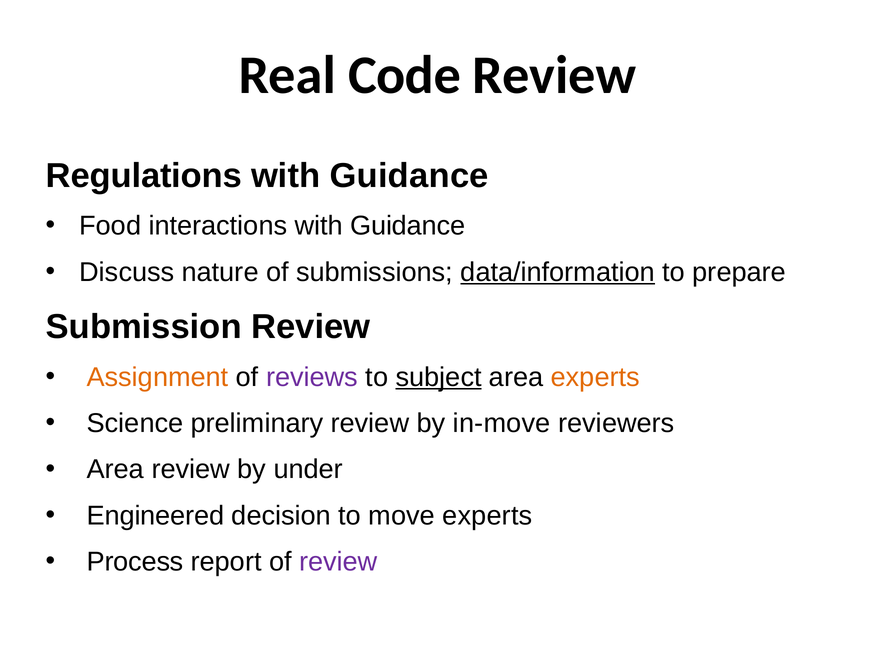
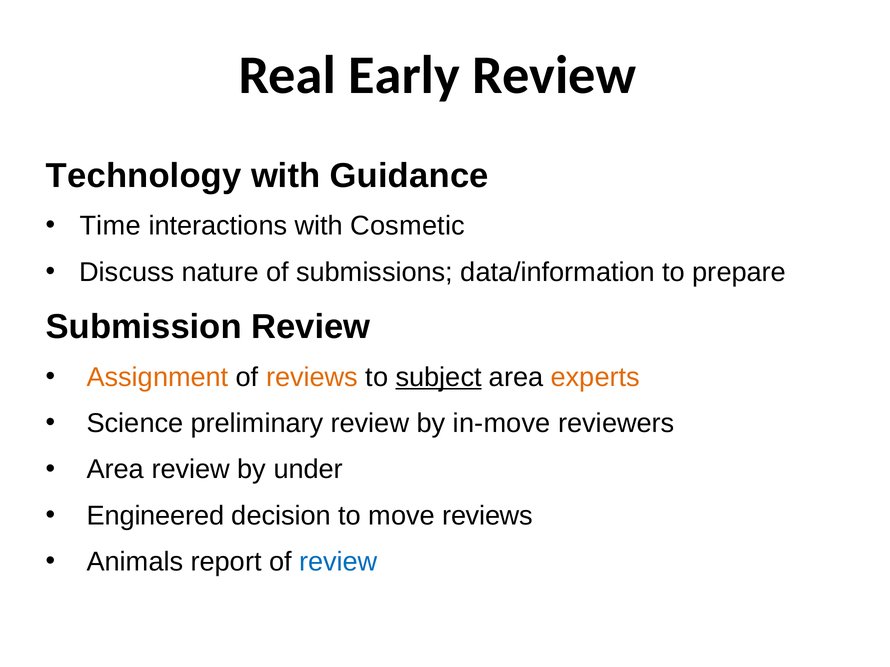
Code: Code -> Early (404, 75)
Regulations: Regulations -> Technology (144, 176)
Food: Food -> Time (110, 226)
interactions with Guidance: Guidance -> Cosmetic (408, 226)
data/information underline: present -> none (558, 272)
reviews colour: purple -> orange (312, 377)
move experts: experts -> reviews (488, 516)
Process: Process -> Animals (135, 562)
review colour: purple -> blue (338, 562)
